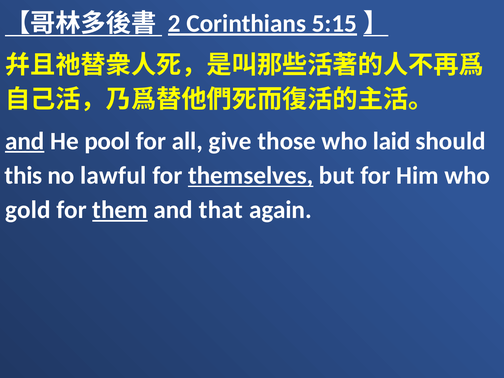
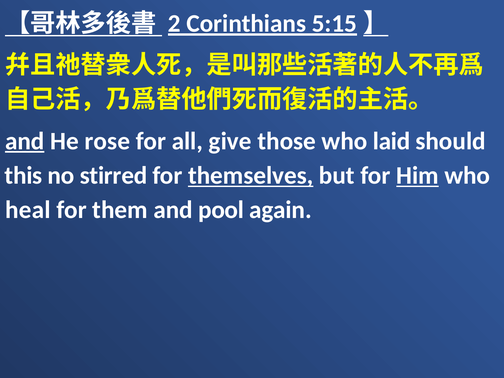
pool: pool -> rose (107, 141)
lawful: lawful -> stirred (114, 176)
Him underline: none -> present (417, 176)
gold: gold -> heal (28, 210)
them underline: present -> none (120, 210)
that: that -> pool (221, 210)
